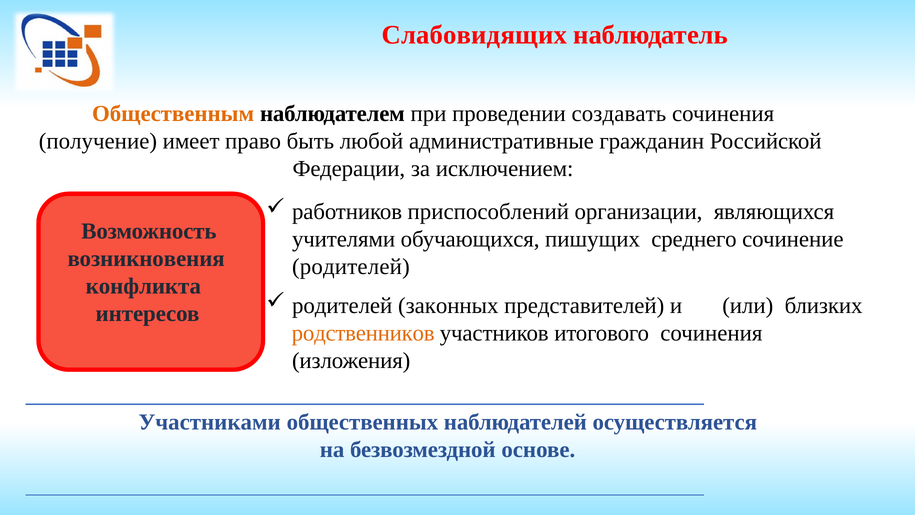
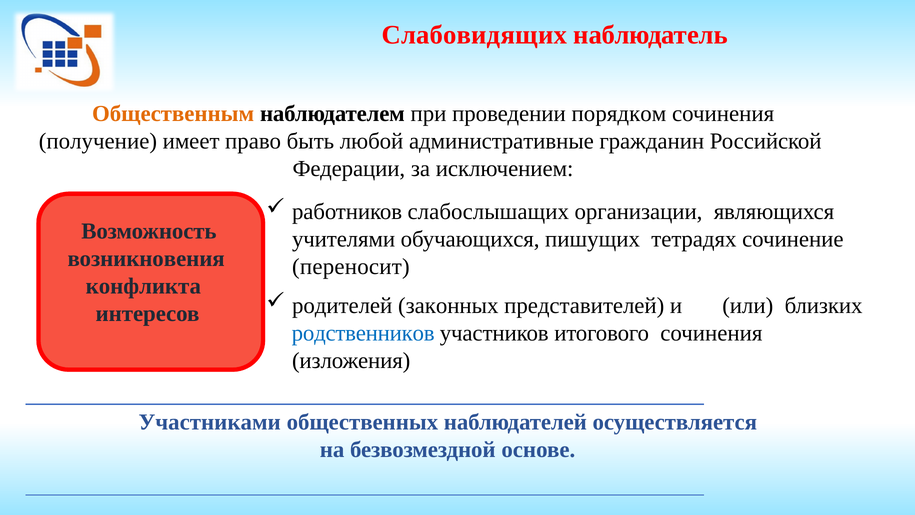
создавать: создавать -> порядком (619, 113)
приспособлений: приспособлений -> слабослышащих (488, 212)
среднего: среднего -> тетрадях (694, 239)
родителей: родителей -> переносит (351, 267)
родственников colour: orange -> blue (363, 333)
